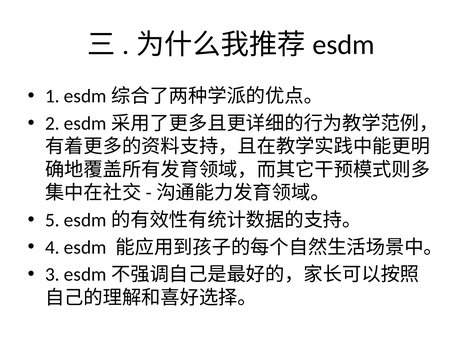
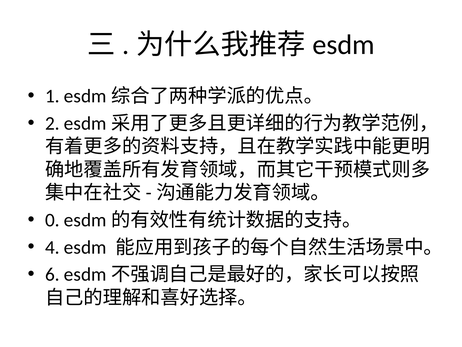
5: 5 -> 0 (52, 220)
3: 3 -> 6 (52, 274)
